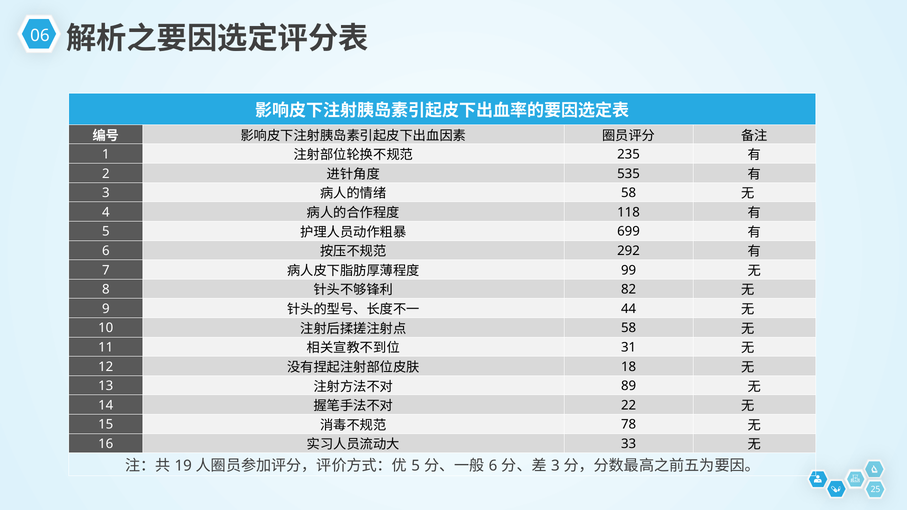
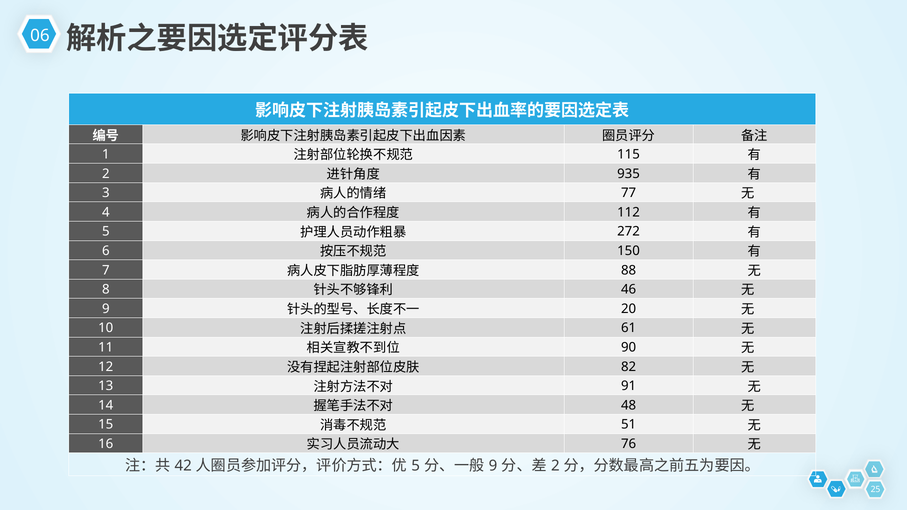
235: 235 -> 115 (629, 154)
535: 535 -> 935 (629, 174)
58: 58 -> 77 (629, 193)
118: 118 -> 112 (629, 212)
699: 699 -> 272 (629, 232)
292: 292 -> 150 (629, 251)
99: 99 -> 88 (629, 270)
82: 82 -> 46 (629, 290)
44: 44 -> 20 (629, 309)
58: 58 -> 61 (629, 328)
31: 31 -> 90 (629, 348)
18: 18 -> 82 (629, 367)
89: 89 -> 91 (629, 386)
22: 22 -> 48 (629, 405)
78: 78 -> 51 (629, 425)
33: 33 -> 76 (629, 444)
19: 19 -> 42 (183, 466)
6: 6 -> 9 (493, 466)
3: 3 -> 2 (555, 466)
